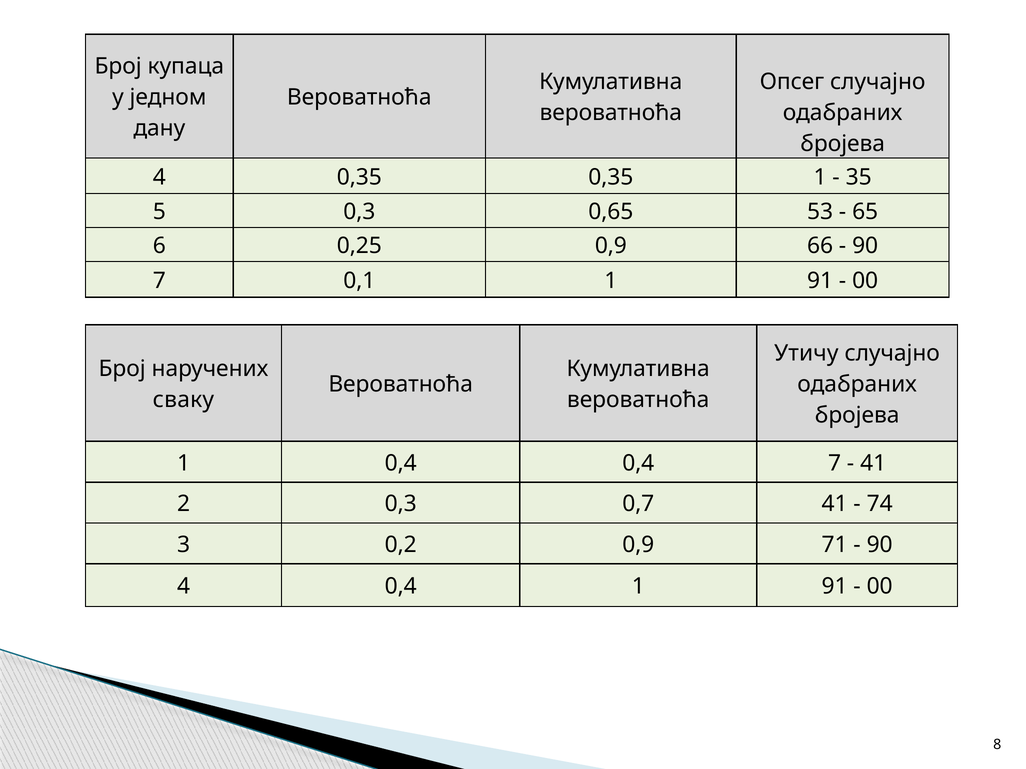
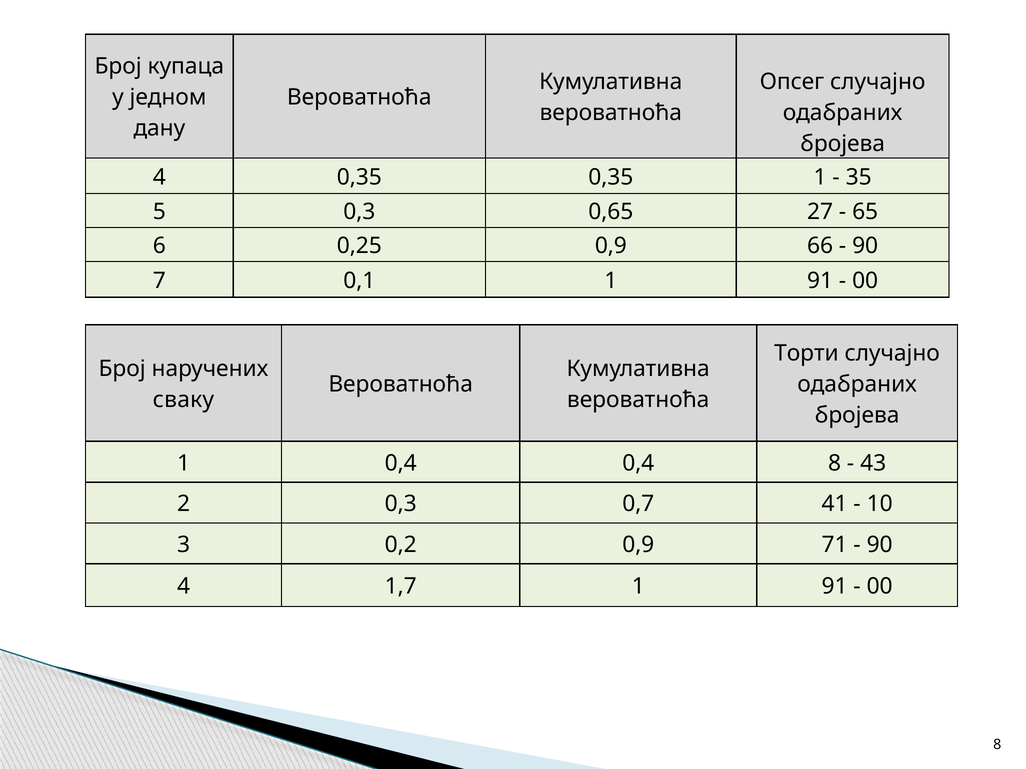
53: 53 -> 27 (820, 212)
Утичу: Утичу -> Торти (806, 354)
0,4 7: 7 -> 8 (835, 463)
41: 41 -> 43 (873, 463)
74: 74 -> 10 (880, 504)
4 0,4: 0,4 -> 1,7 (401, 587)
